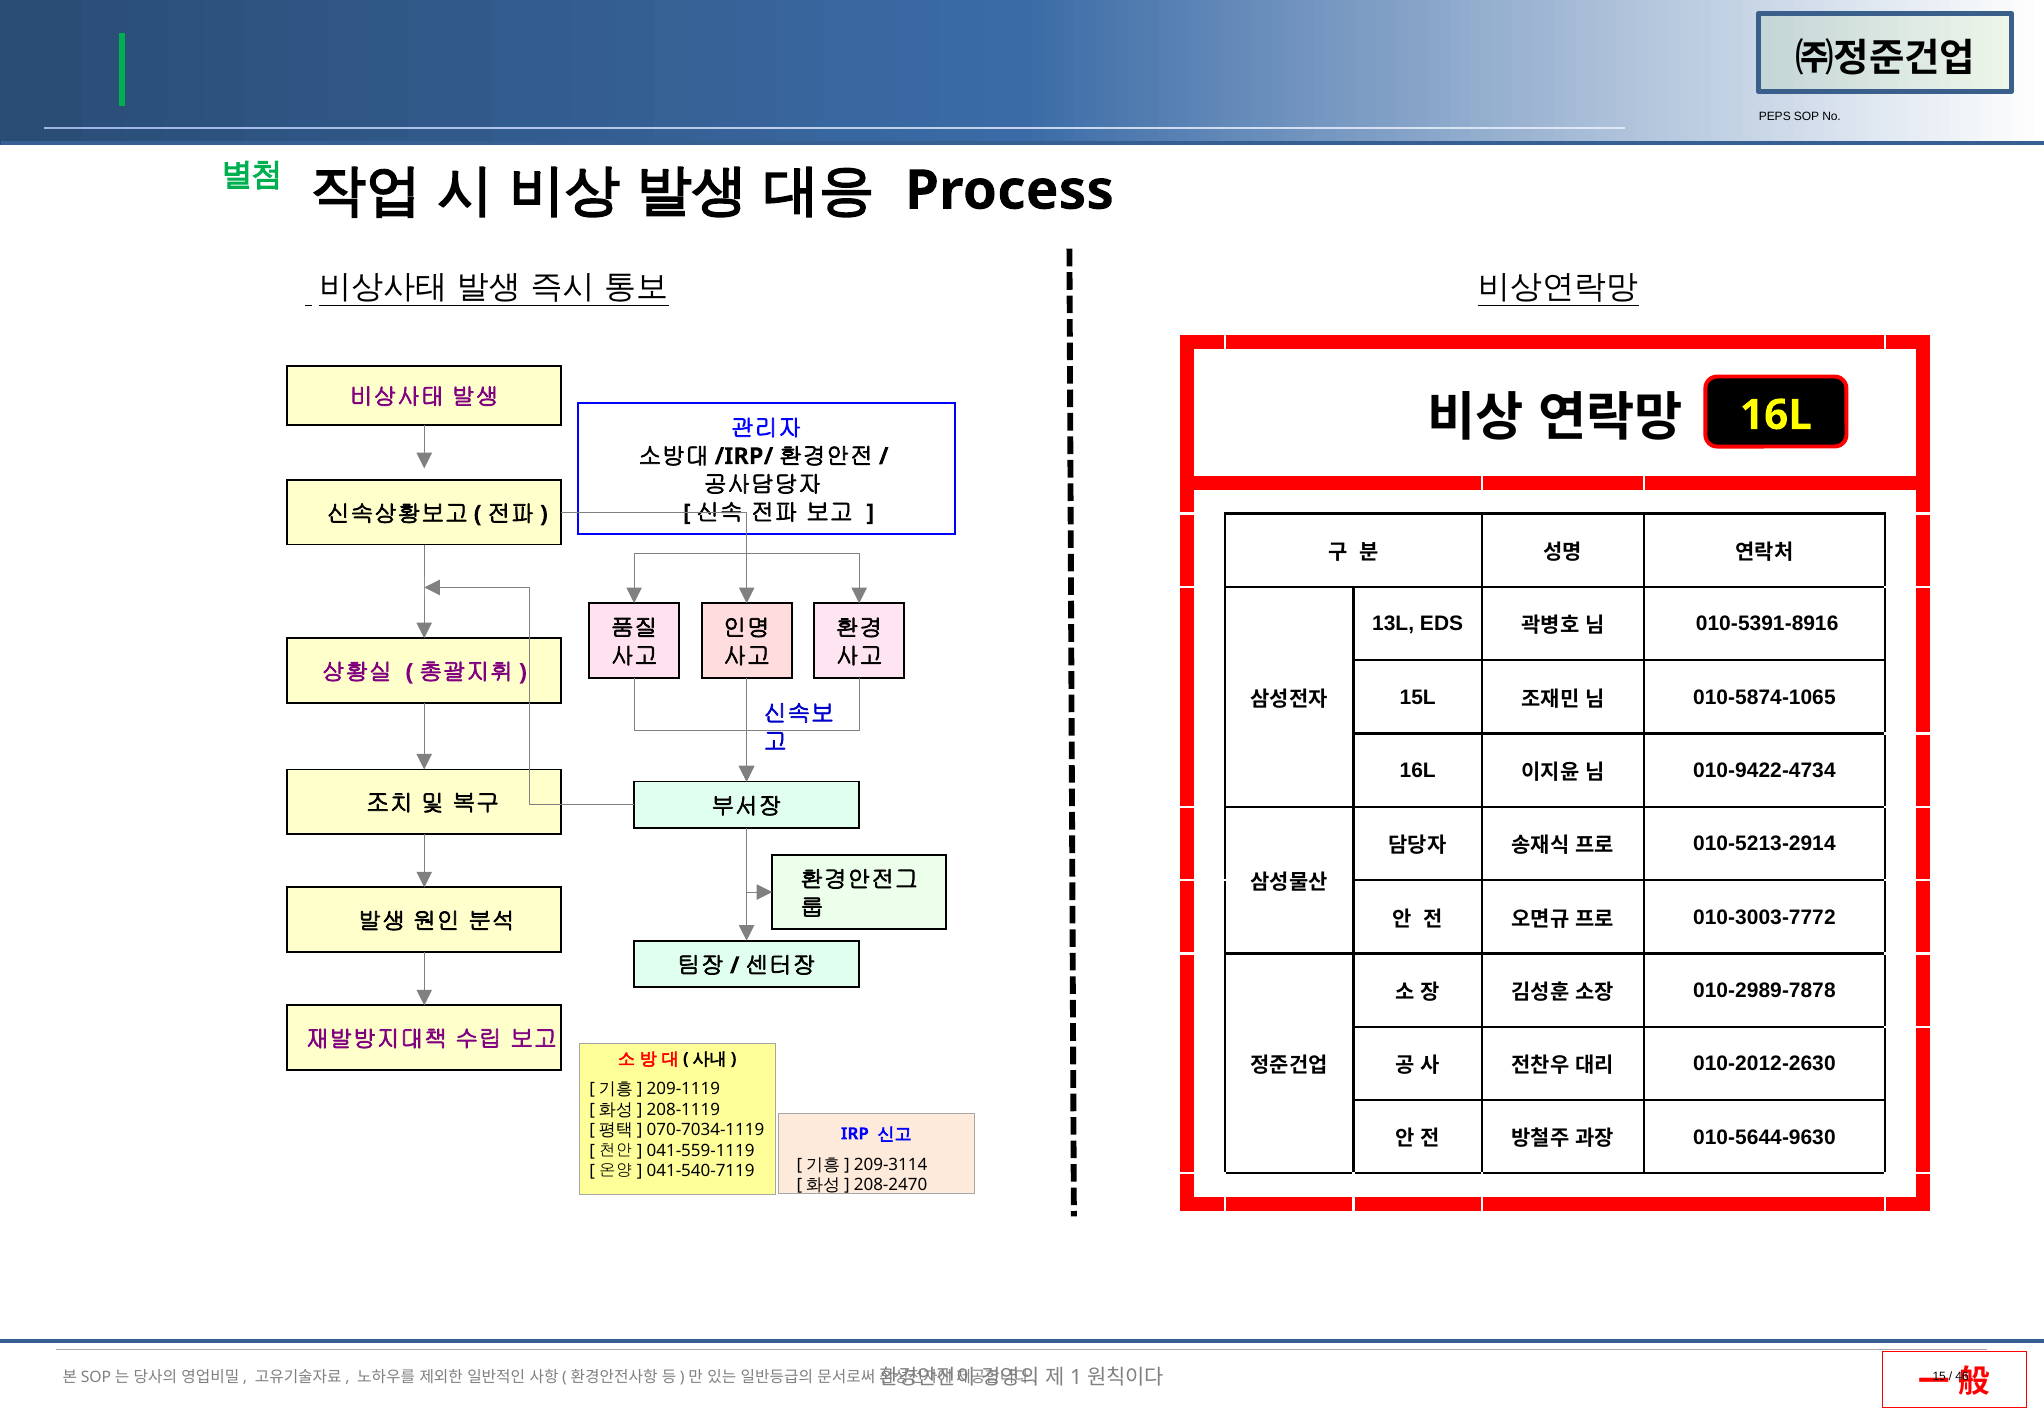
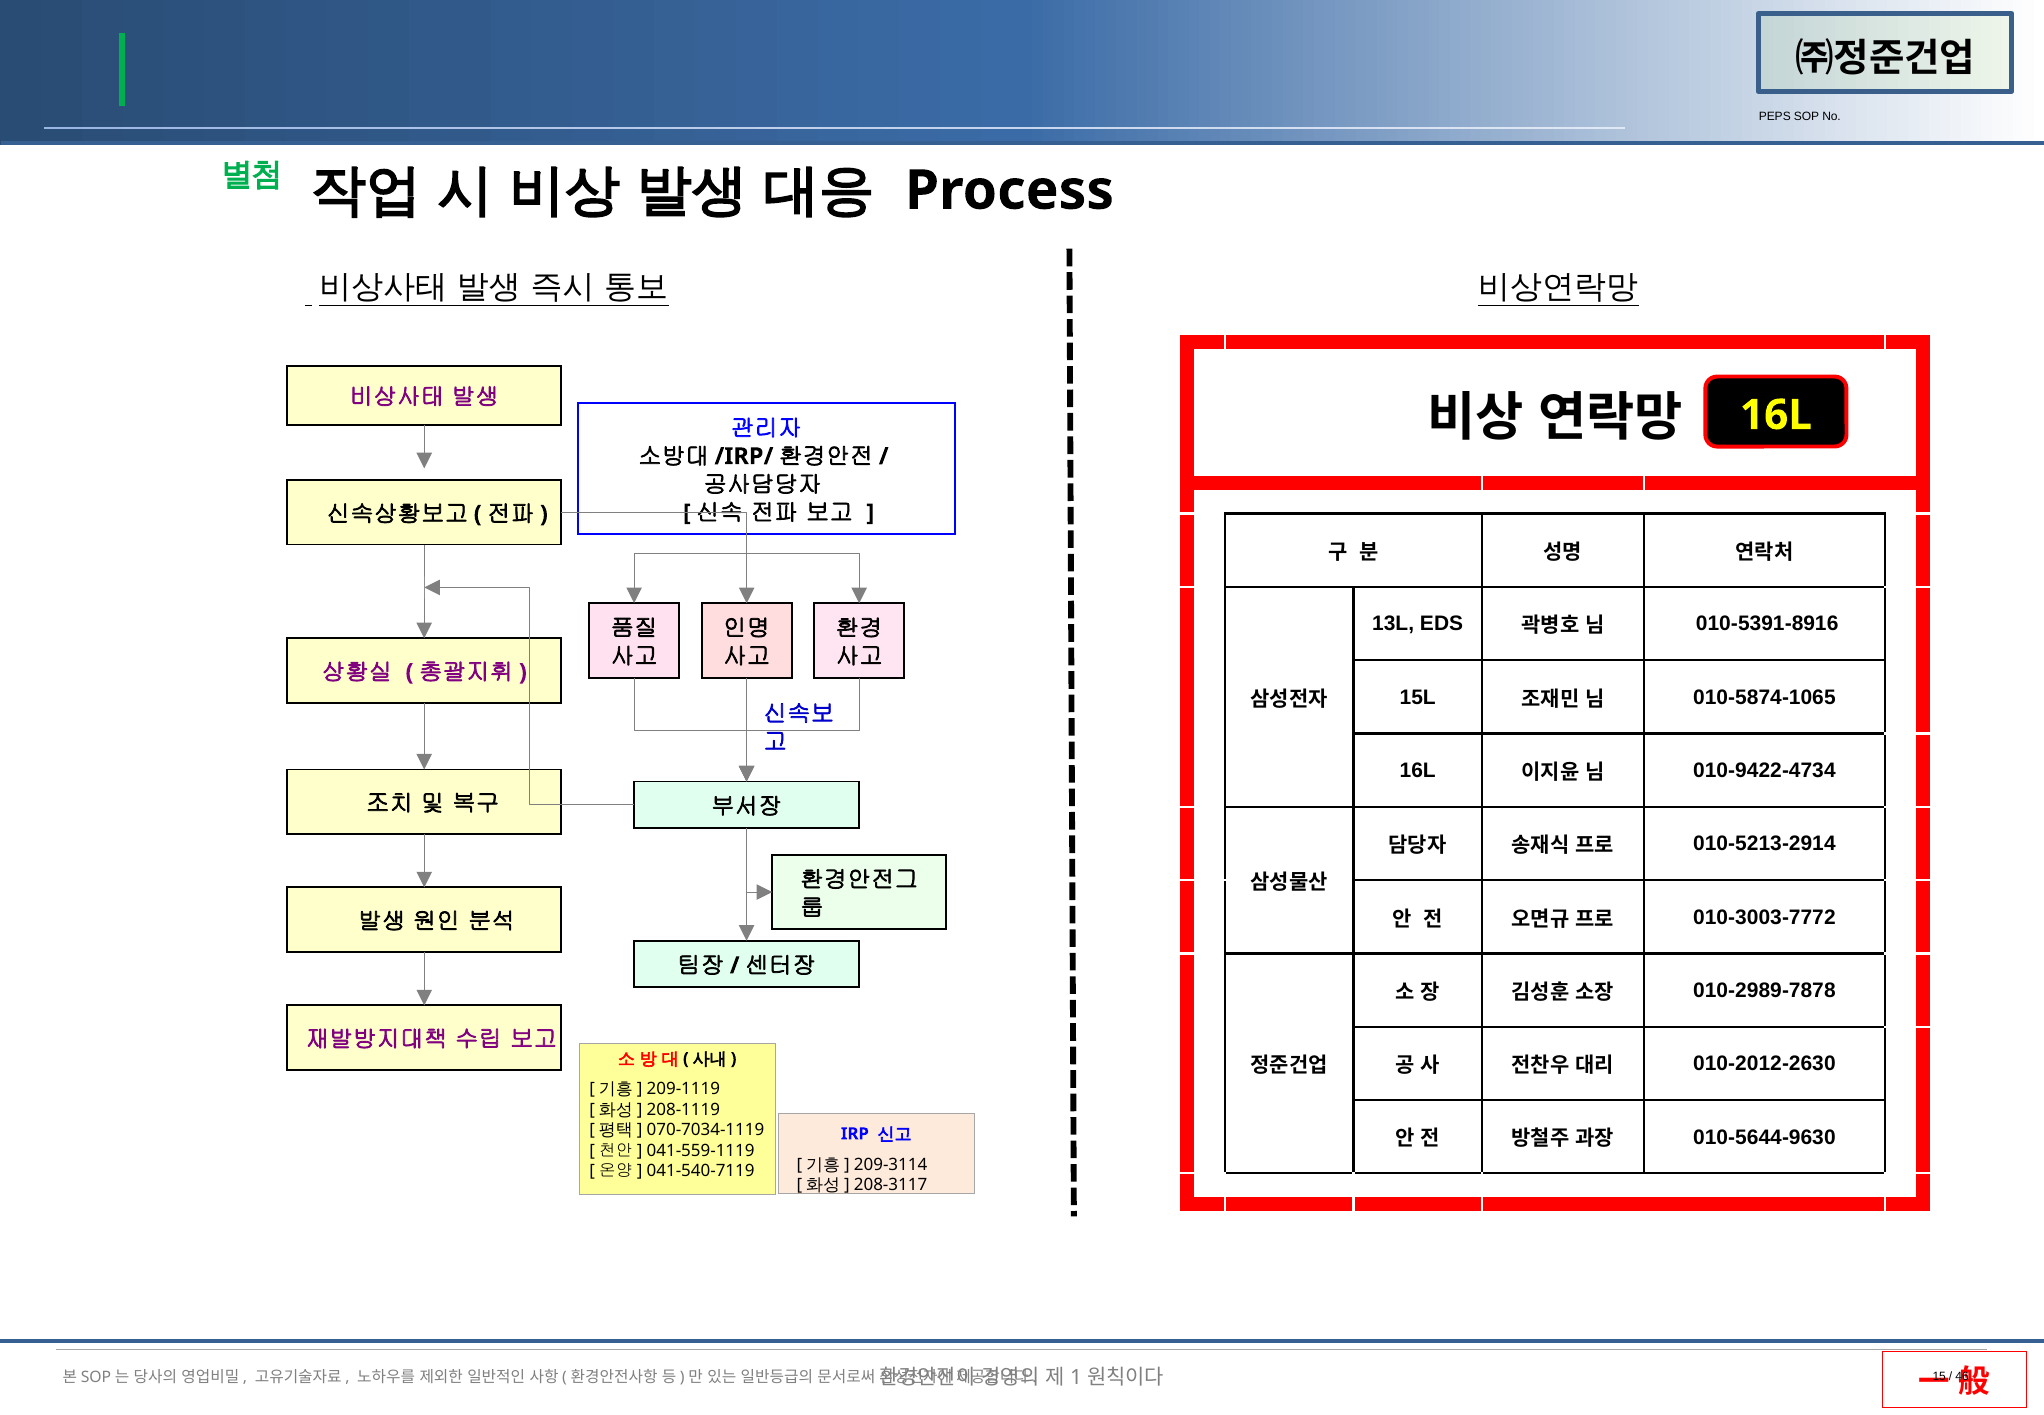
208-2470: 208-2470 -> 208-3117 (891, 1185)
